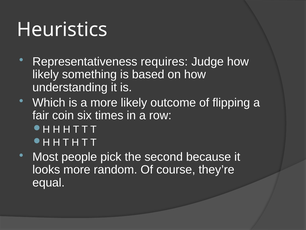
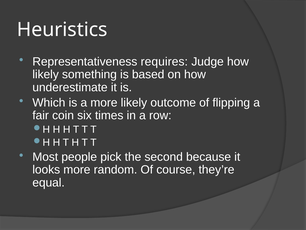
understanding: understanding -> underestimate (70, 87)
